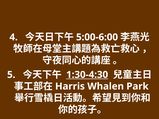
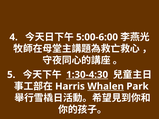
Whalen underline: none -> present (106, 87)
